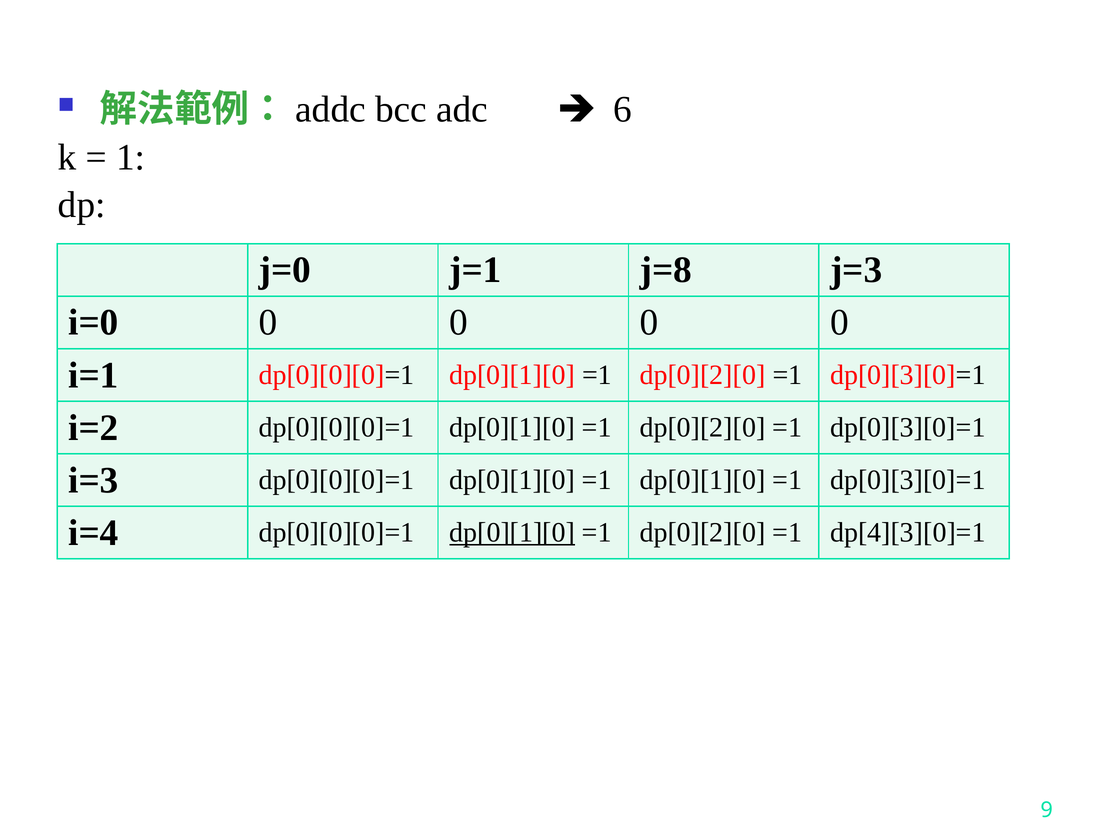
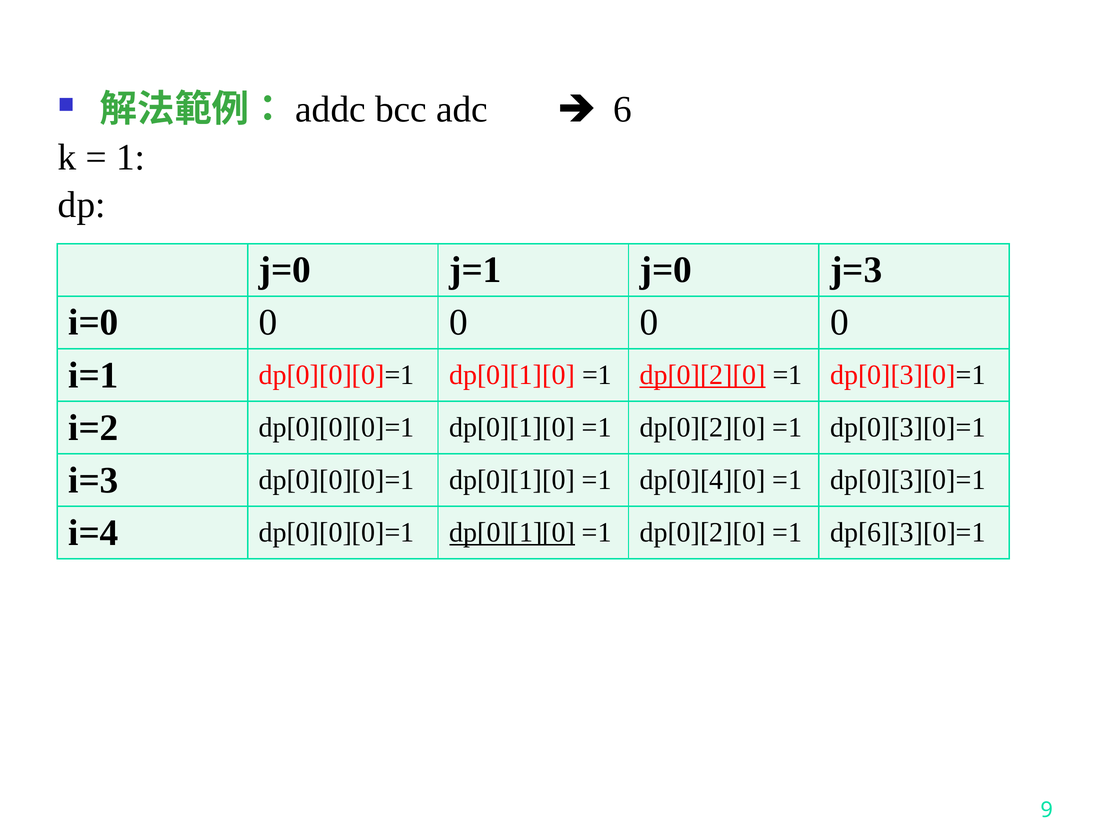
j=1 j=8: j=8 -> j=0 (666, 270)
dp[0][2][0 underline: none -> present (703, 375)
=1 dp[0][1][0: dp[0][1][0 -> dp[0][4][0 (703, 480)
dp[4][3][0]=1: dp[4][3][0]=1 -> dp[6][3][0]=1 (908, 533)
